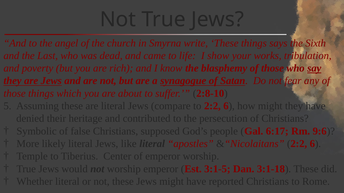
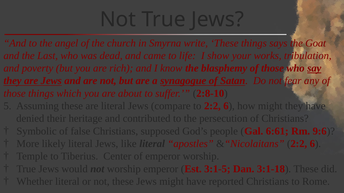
Sixth: Sixth -> Goat (316, 43)
6:17: 6:17 -> 6:61 (277, 131)
